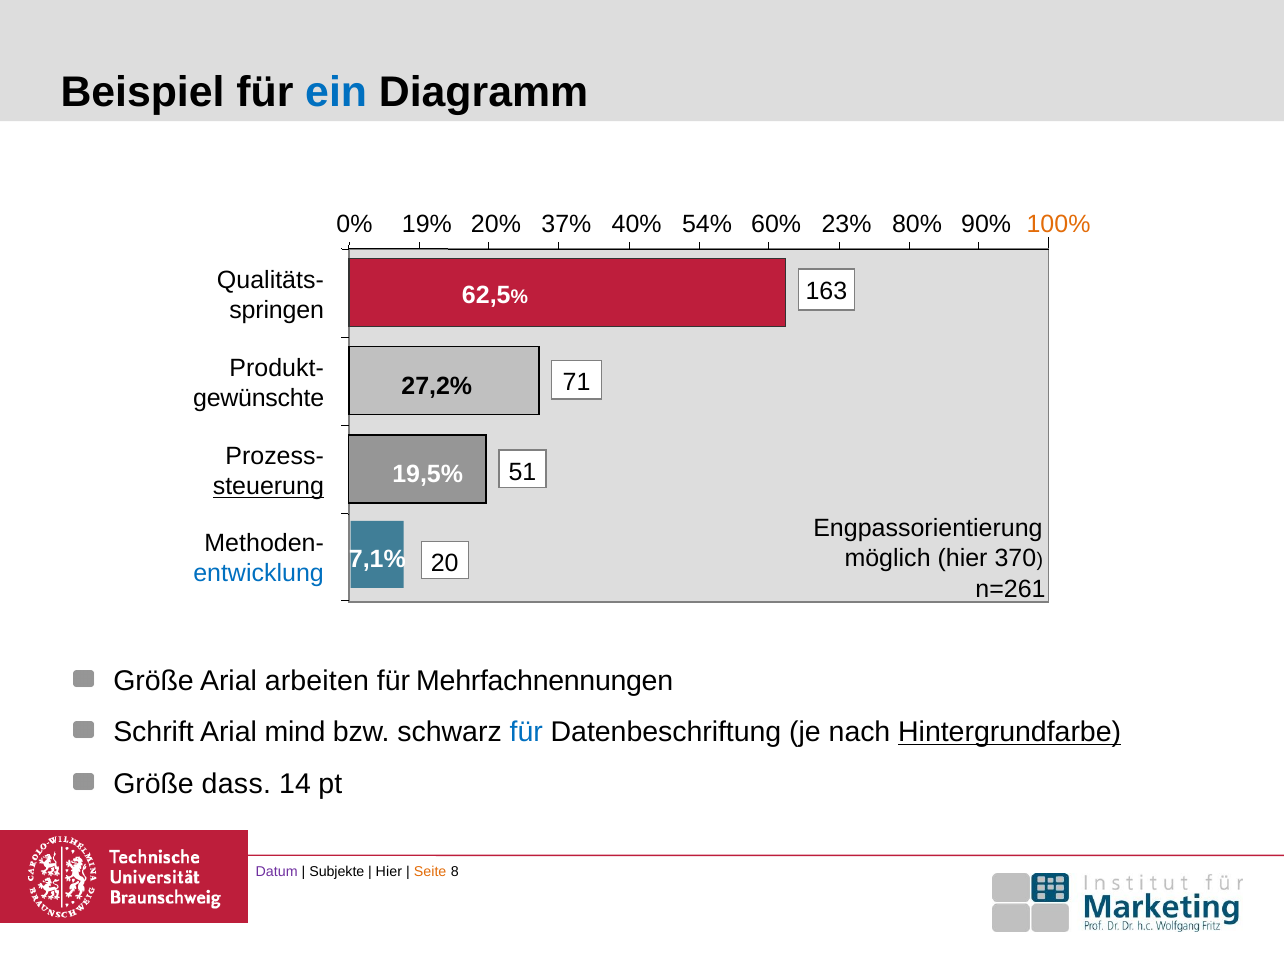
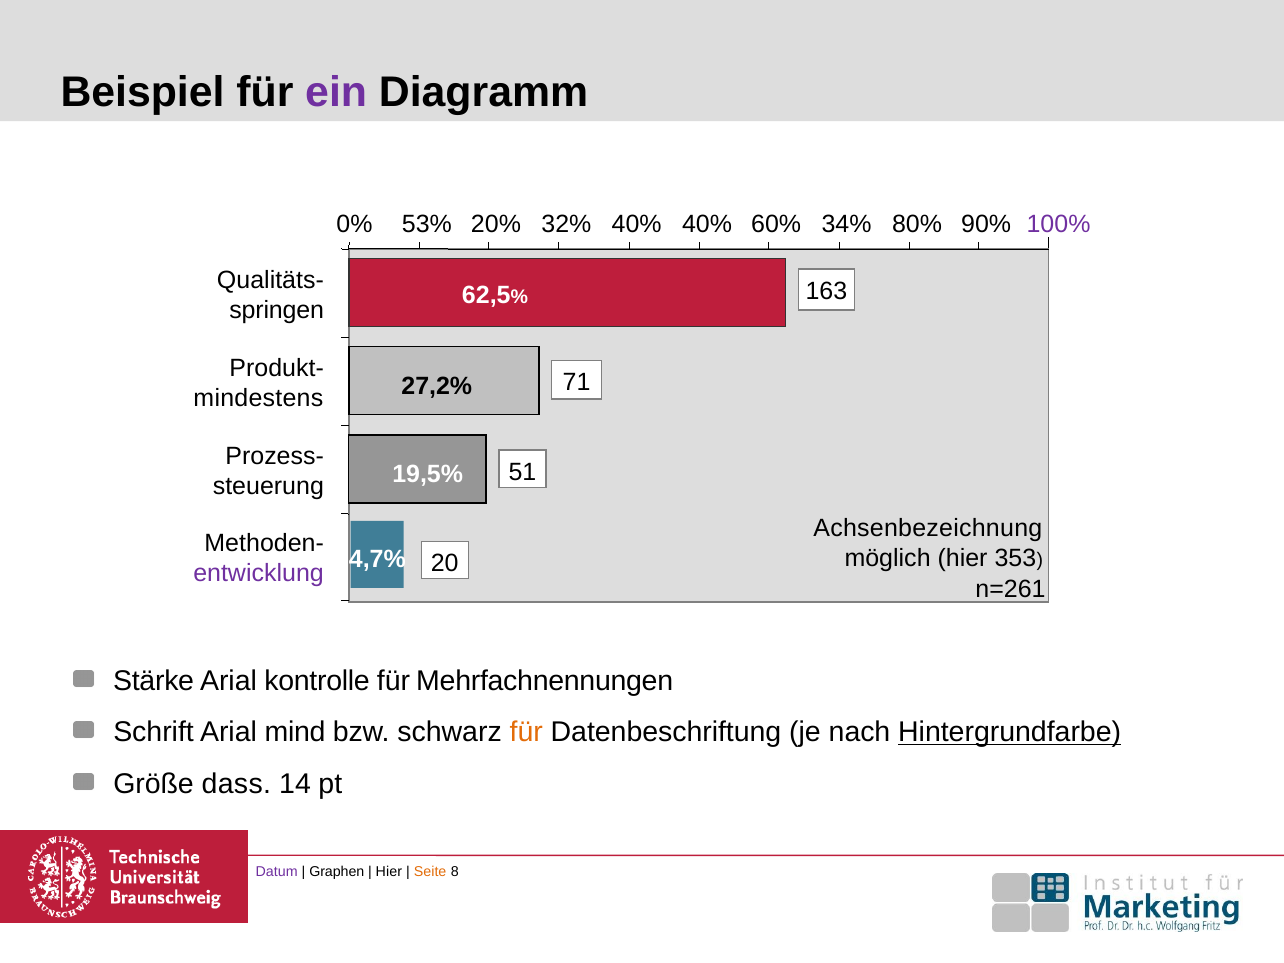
ein colour: blue -> purple (336, 92)
19%: 19% -> 53% (427, 224)
37%: 37% -> 32% (566, 224)
40% 54%: 54% -> 40% (707, 224)
23%: 23% -> 34% (847, 224)
100% colour: orange -> purple (1059, 224)
gewünschte: gewünschte -> mindestens (258, 398)
steuerung underline: present -> none (268, 487)
Engpassorientierung: Engpassorientierung -> Achsenbezeichnung (928, 529)
370: 370 -> 353 (1015, 558)
7,1%: 7,1% -> 4,7% (377, 559)
entwicklung colour: blue -> purple (259, 573)
Größe: Größe -> Stärke (154, 681)
arbeiten: arbeiten -> kontrolle (317, 681)
für colour: blue -> orange (526, 732)
Subjekte: Subjekte -> Graphen (337, 872)
